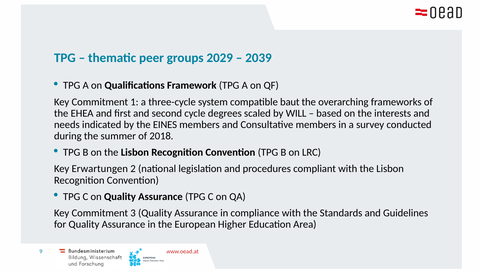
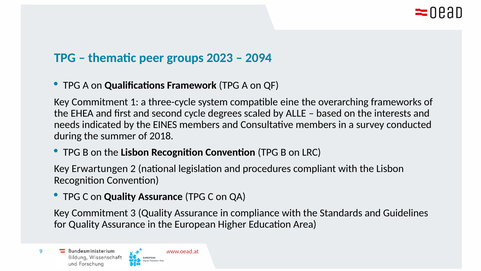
2029: 2029 -> 2023 (220, 58)
2039: 2039 -> 2094 (259, 58)
baut: baut -> eine (290, 102)
WILL: WILL -> ALLE (296, 113)
